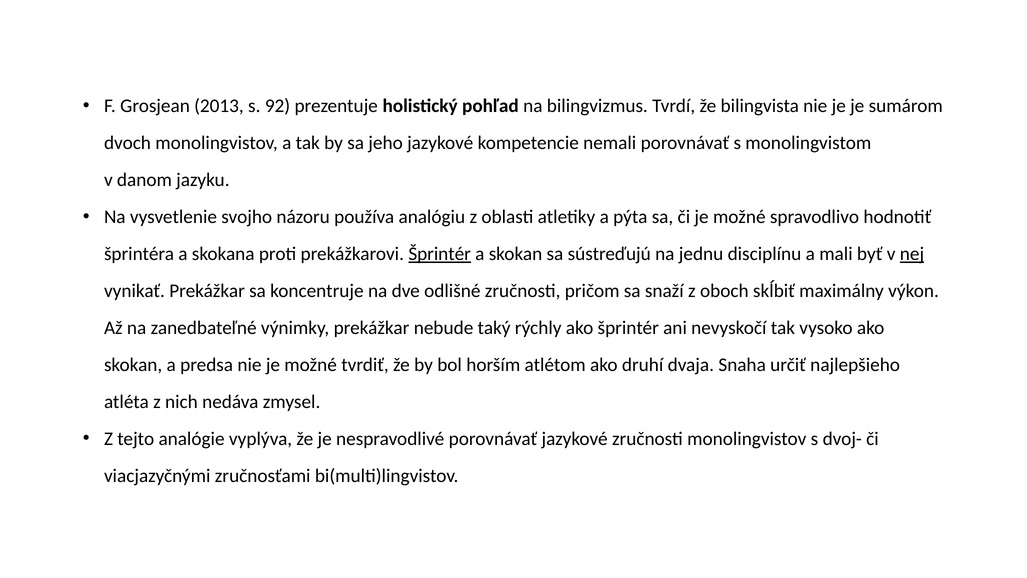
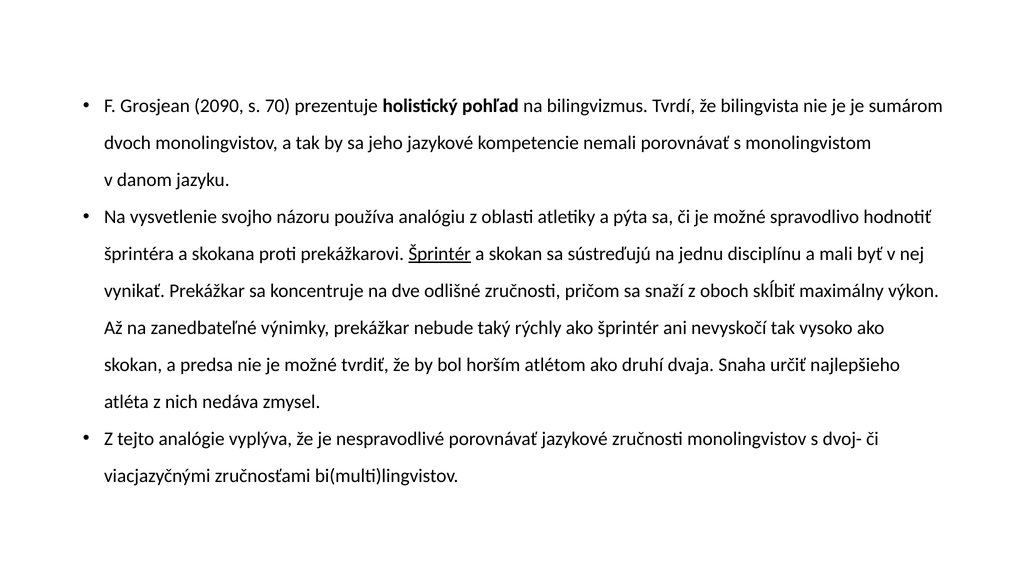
2013: 2013 -> 2090 (219, 106)
92: 92 -> 70 (278, 106)
nej underline: present -> none (912, 254)
